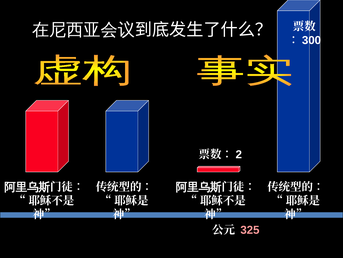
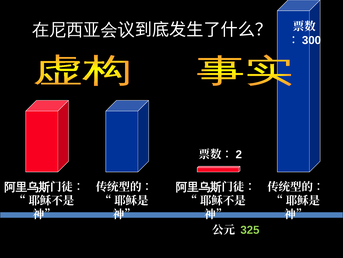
325 colour: pink -> light green (250, 229)
